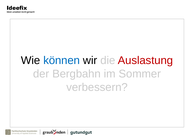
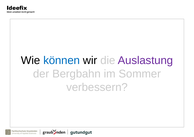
Auslastung colour: red -> purple (145, 61)
